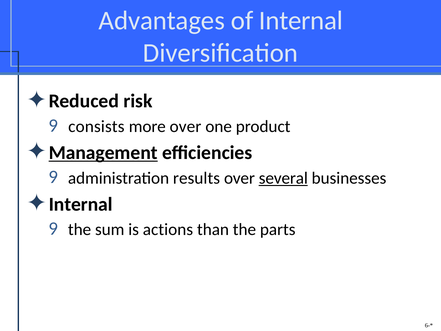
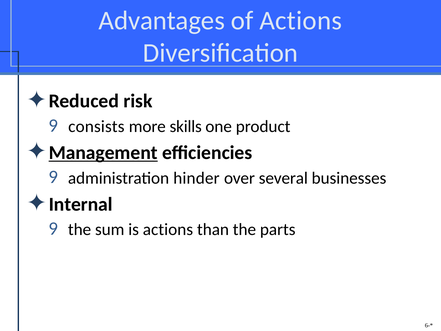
of Internal: Internal -> Actions (301, 21)
more over: over -> skills (186, 126)
results: results -> hinder (196, 178)
several underline: present -> none (283, 178)
